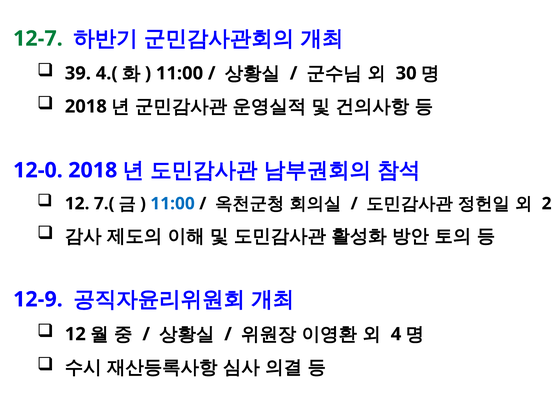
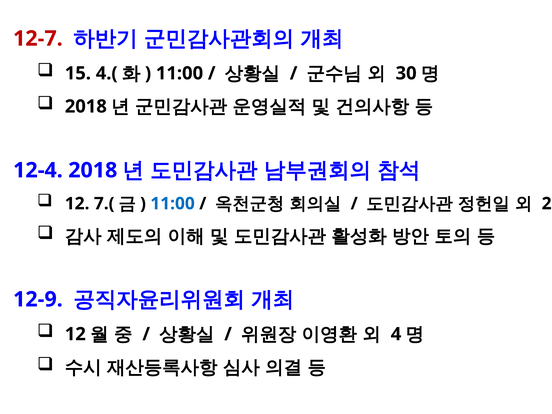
12-7 colour: green -> red (38, 39)
39: 39 -> 15 (78, 73)
12-0: 12-0 -> 12-4 (38, 170)
